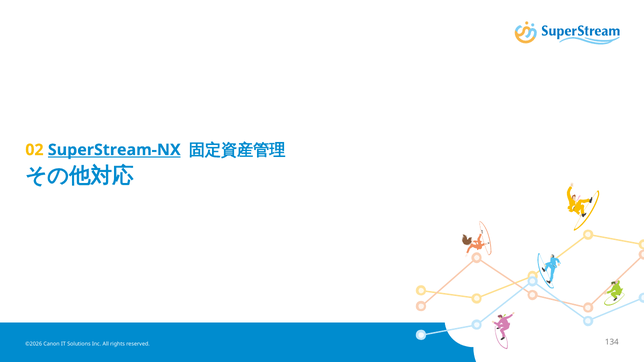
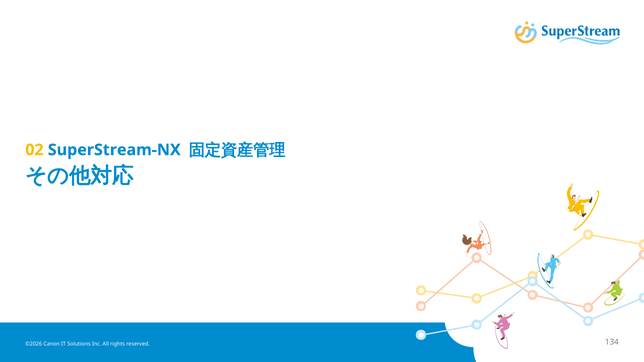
SuperStream-NX underline: present -> none (114, 150)
